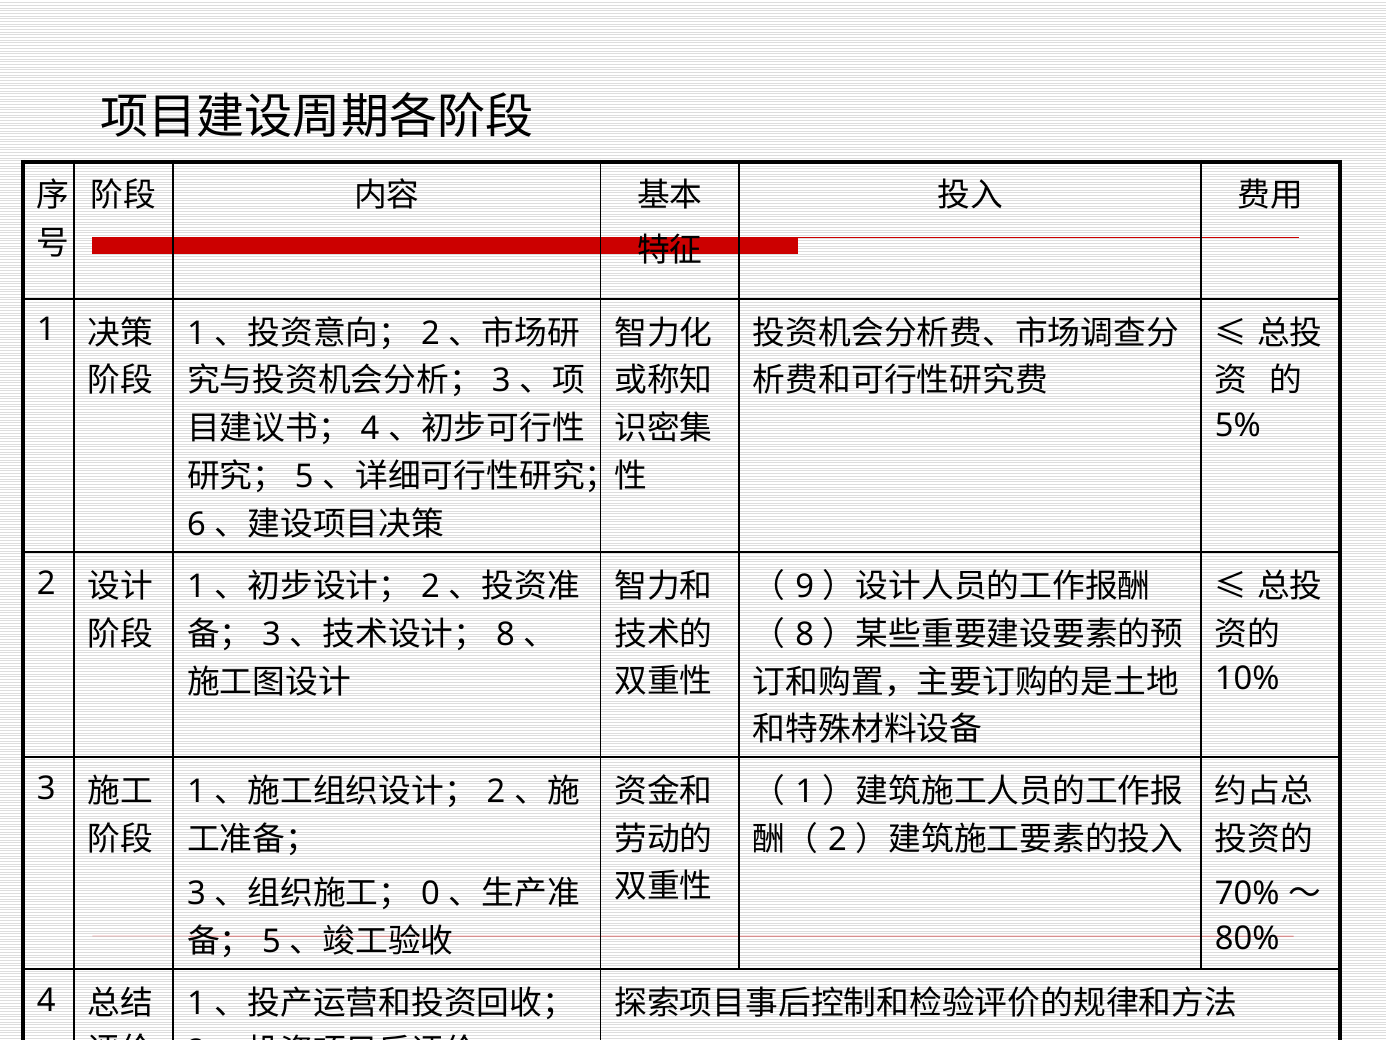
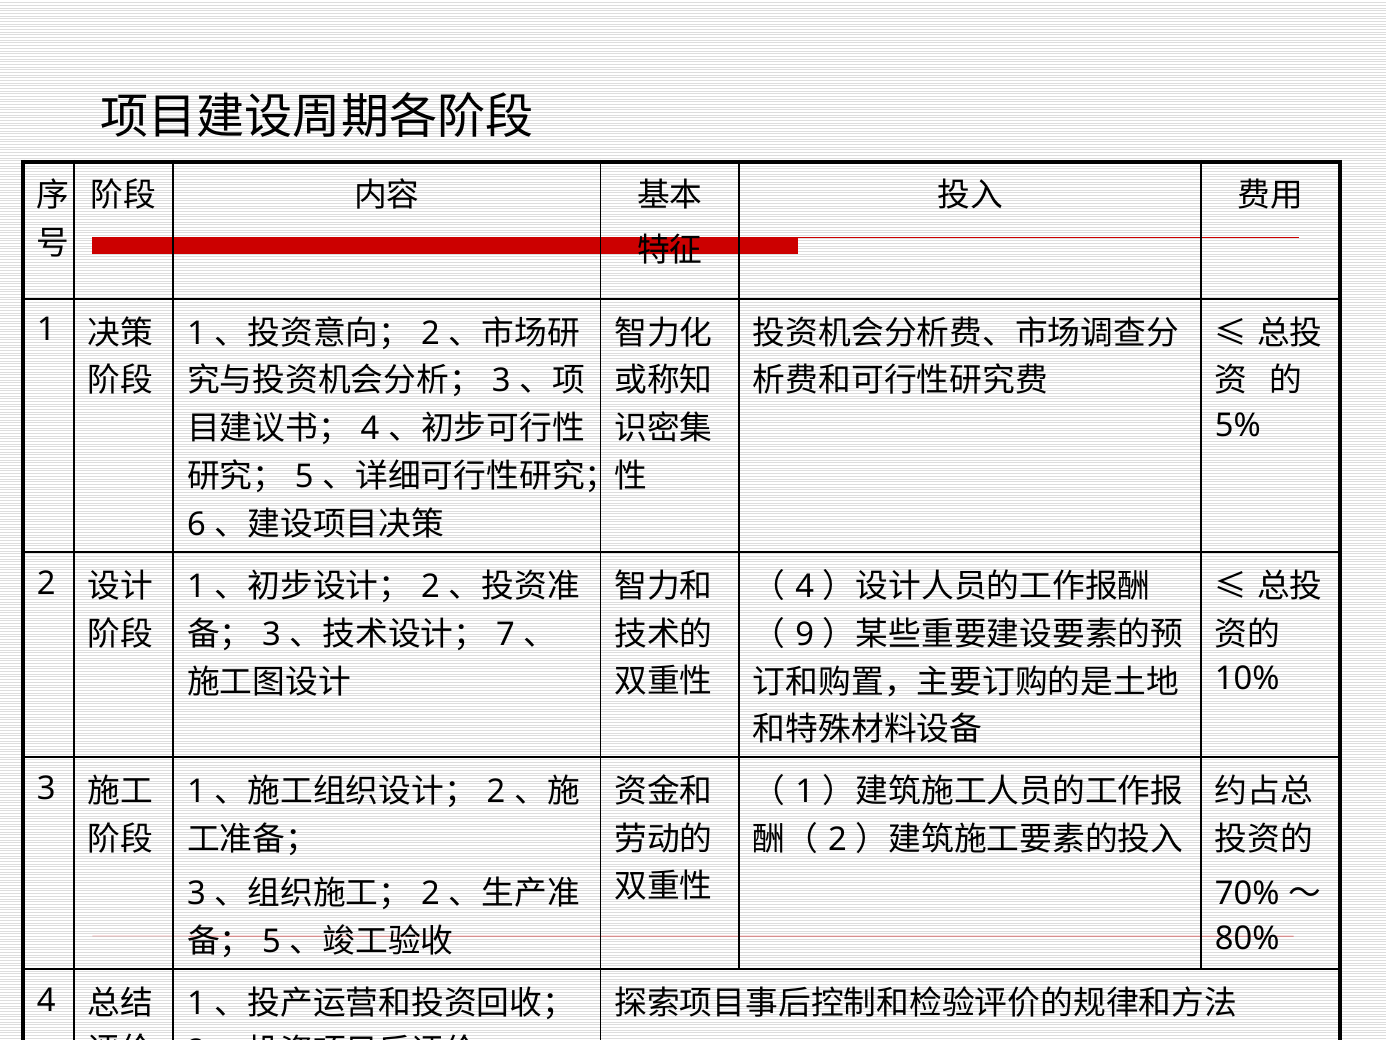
9: 9 -> 4 (805, 586)
8: 8 -> 7 (505, 634)
8: 8 -> 9 (805, 634)
0: 0 -> 2 (430, 893)
